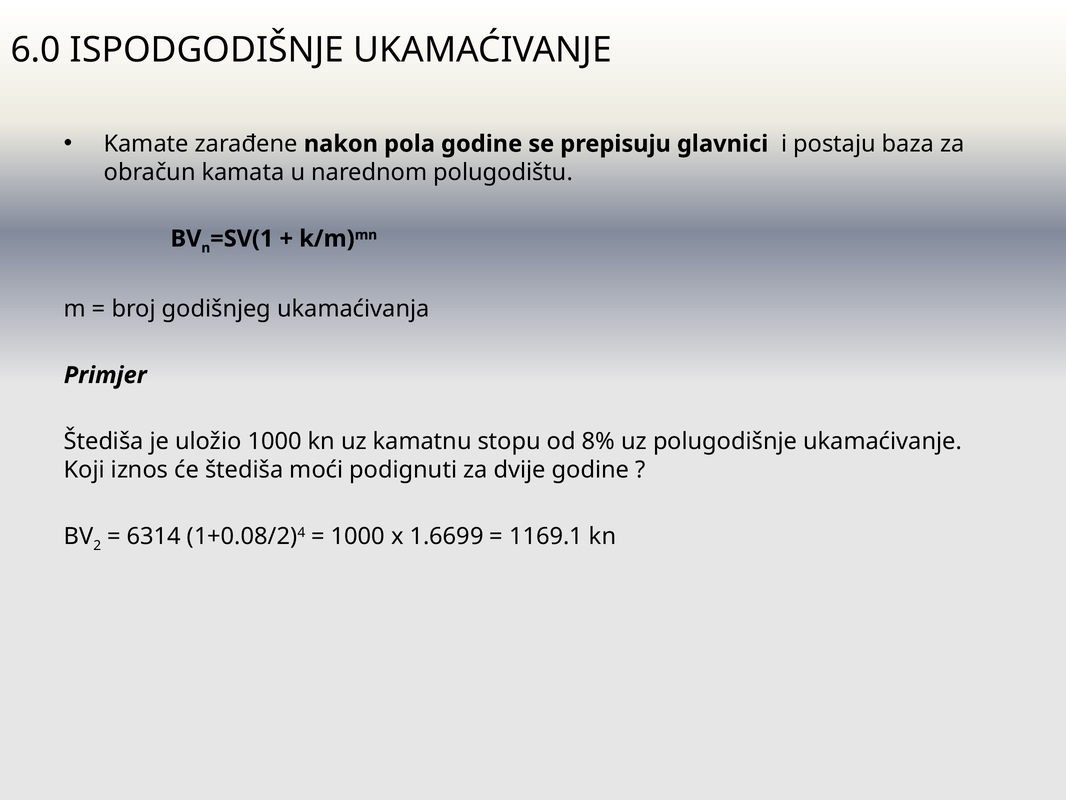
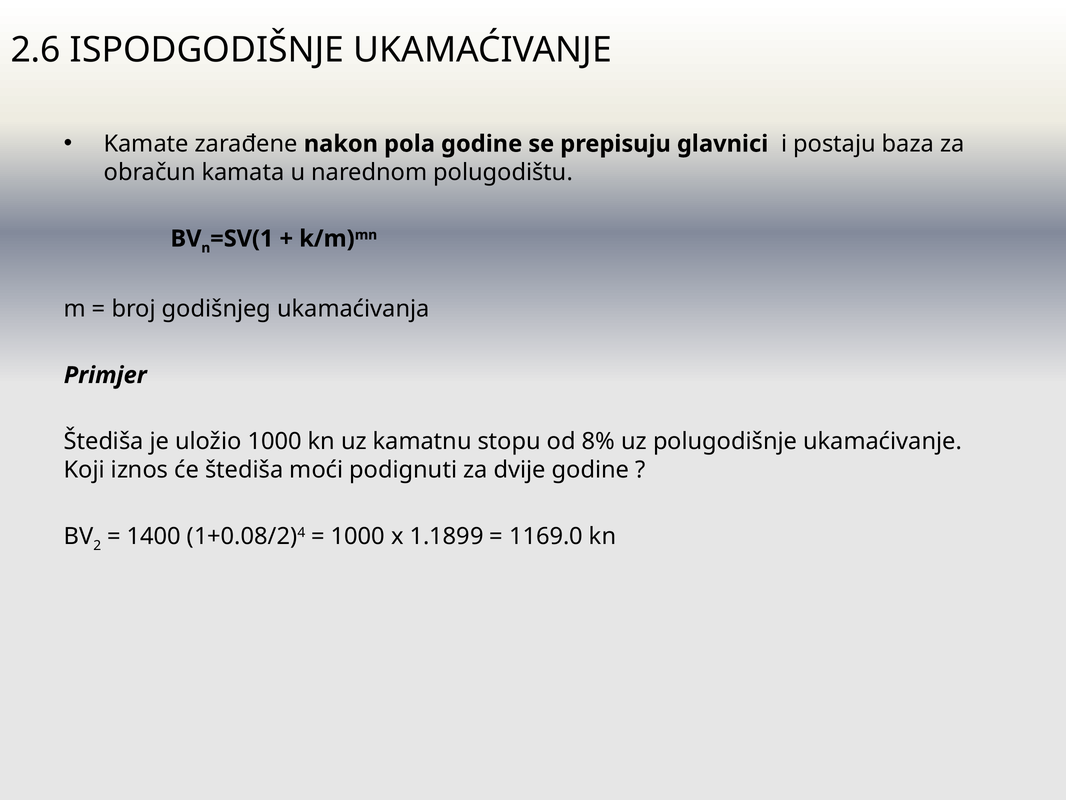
6.0: 6.0 -> 2.6 (36, 50)
6314: 6314 -> 1400 (154, 536)
1.6699: 1.6699 -> 1.1899 (447, 536)
1169.1: 1169.1 -> 1169.0 (546, 536)
